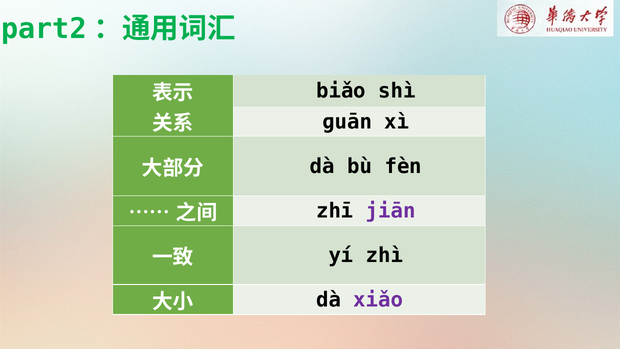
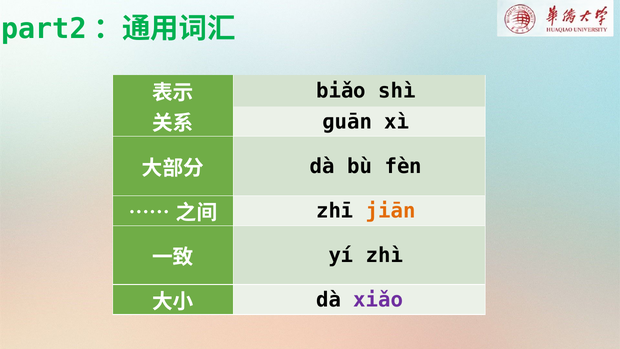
jiān colour: purple -> orange (391, 211)
